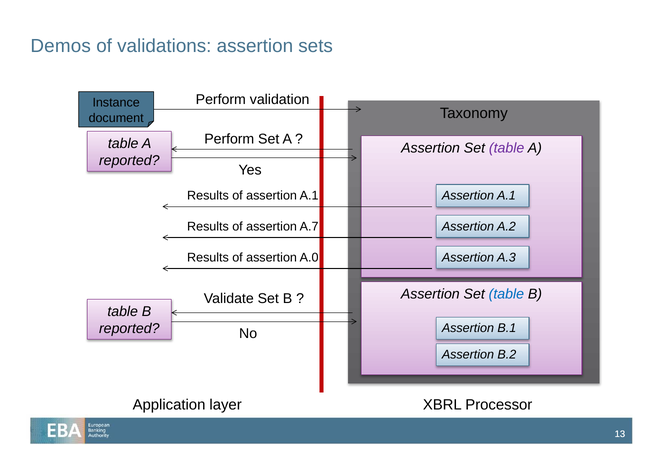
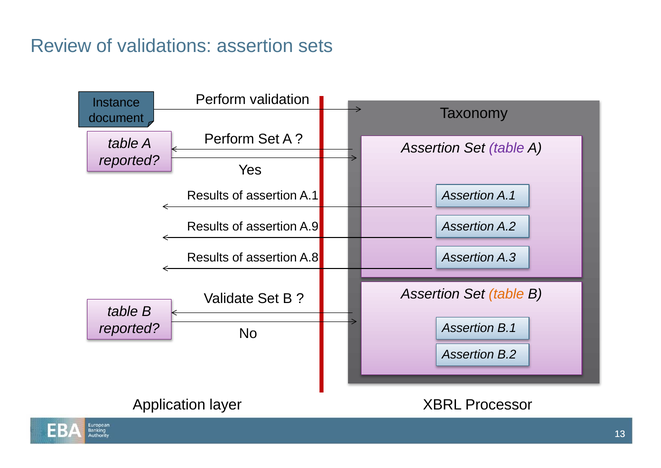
Demos: Demos -> Review (61, 46)
A.7: A.7 -> A.9 (309, 226)
A.0: A.0 -> A.8 (309, 257)
table colour: blue -> orange (506, 294)
